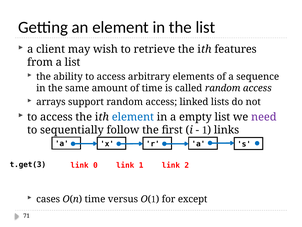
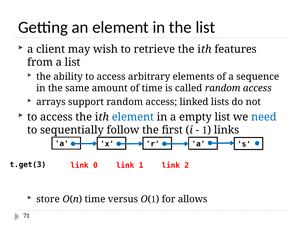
need colour: purple -> blue (264, 117)
cases: cases -> store (48, 199)
except: except -> allows (193, 199)
